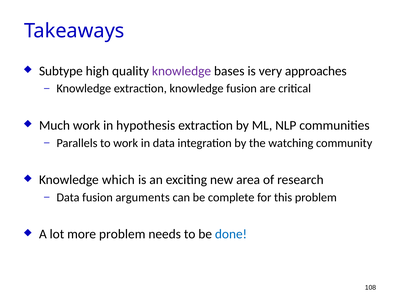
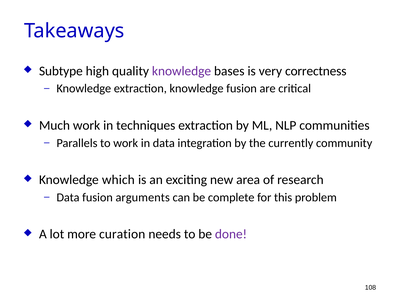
approaches: approaches -> correctness (316, 71)
hypothesis: hypothesis -> techniques (146, 125)
watching: watching -> currently (291, 143)
more problem: problem -> curation (122, 234)
done colour: blue -> purple (231, 234)
